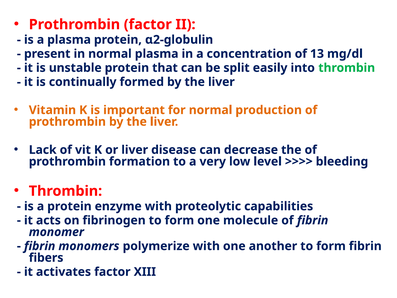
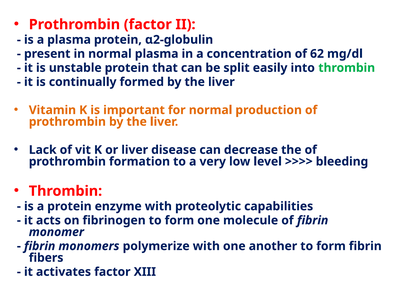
13: 13 -> 62 (317, 54)
